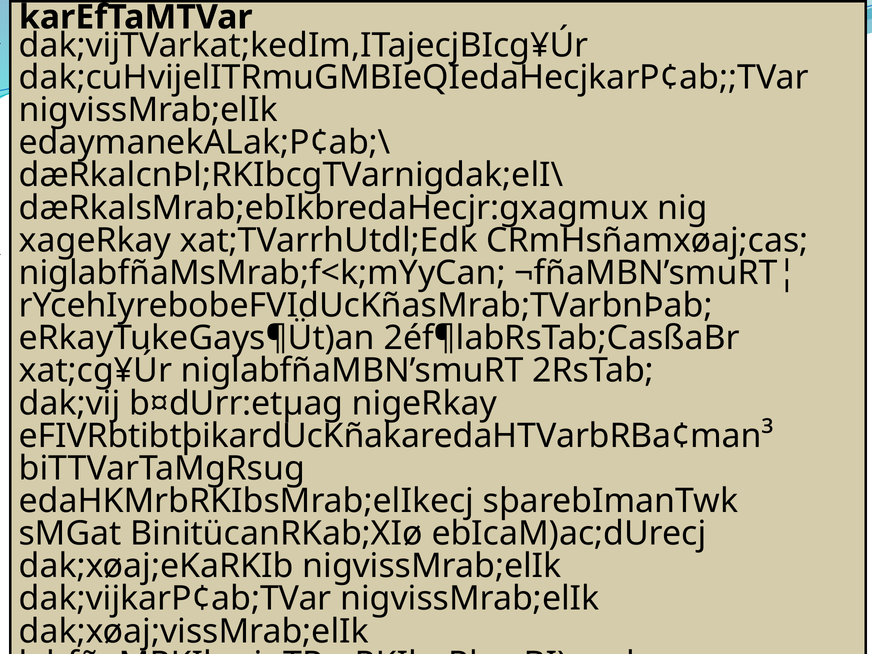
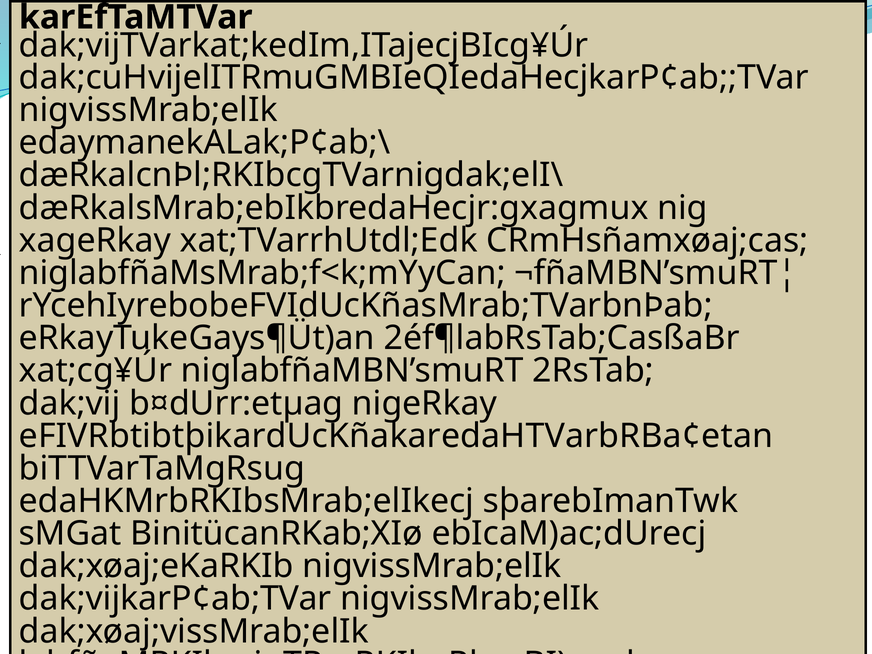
eFIVRbtibtþikardUcKñakaredaHTVarbRBa¢man³: eFIVRbtibtþikardUcKñakaredaHTVarbRBa¢man³ -> eFIVRbtibtþikardUcKñakaredaHTVarbRBa¢etan (396, 436)
